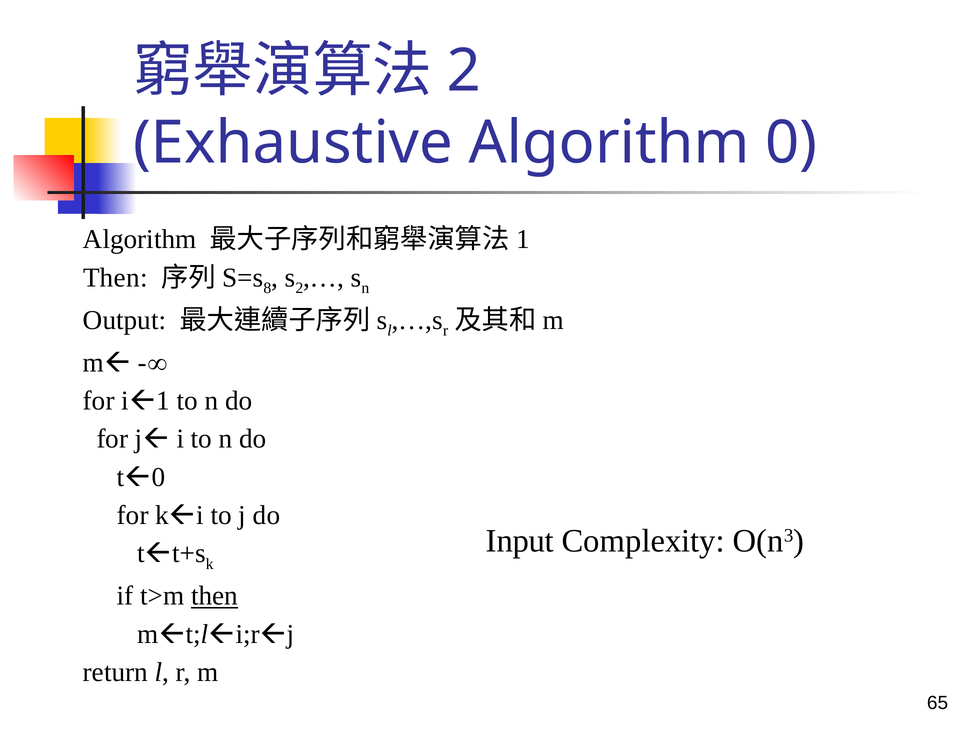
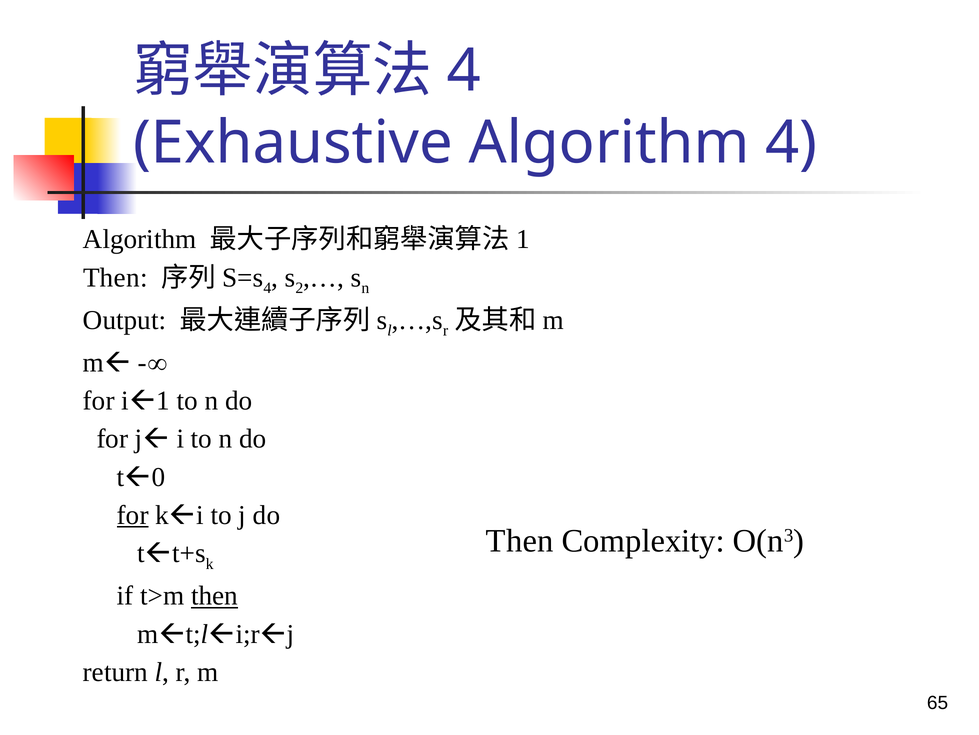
2: 2 -> 4 (464, 71)
Algorithm 0: 0 -> 4 (791, 143)
8: 8 -> 4 (267, 288)
for underline: none -> present (133, 515)
Input: Input -> Then (520, 540)
